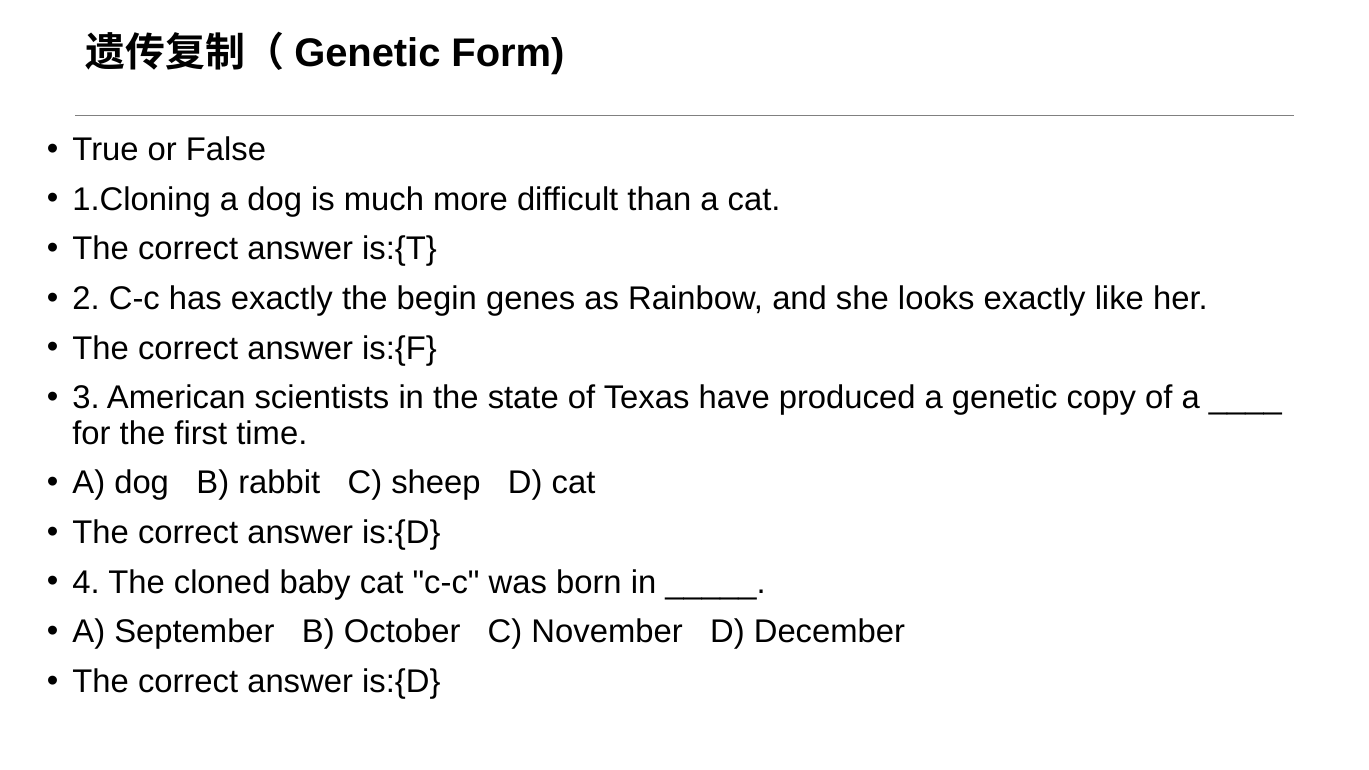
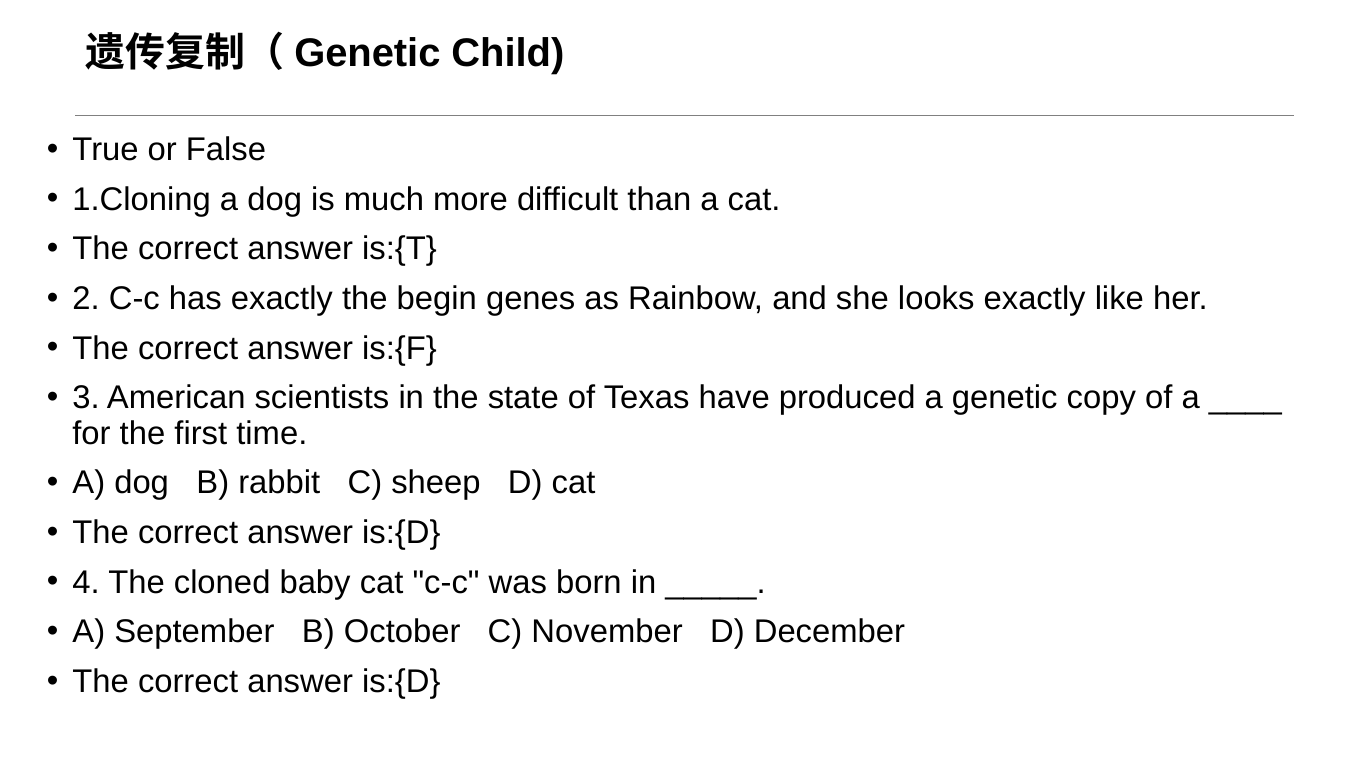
Form: Form -> Child (508, 53)
